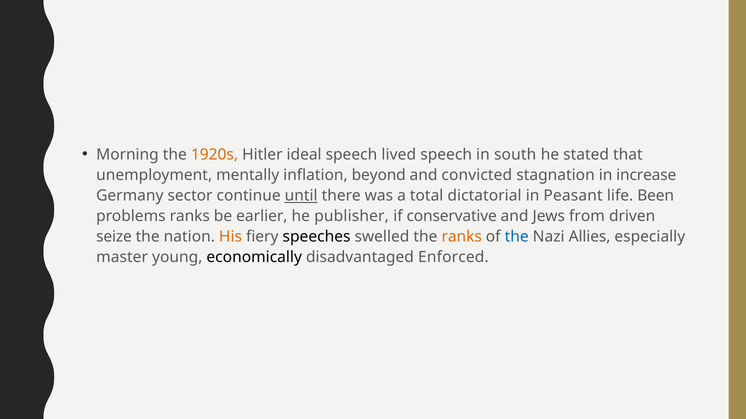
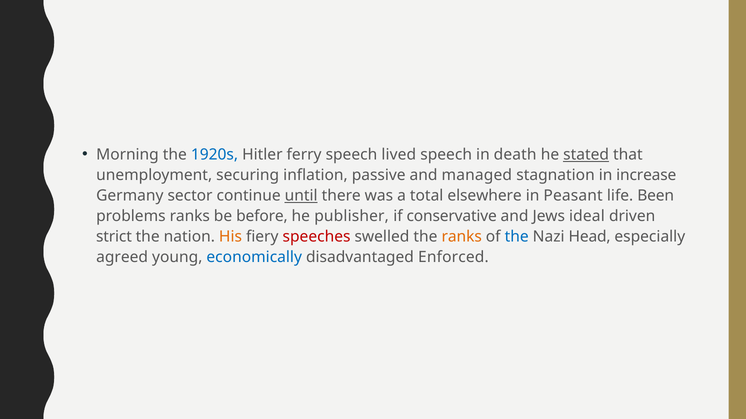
1920s colour: orange -> blue (215, 155)
ideal: ideal -> ferry (304, 155)
south: south -> death (515, 155)
stated underline: none -> present (586, 155)
mentally: mentally -> securing (248, 175)
beyond: beyond -> passive (379, 175)
convicted: convicted -> managed (477, 175)
dictatorial: dictatorial -> elsewhere (485, 196)
earlier: earlier -> before (262, 216)
from: from -> ideal (587, 216)
seize: seize -> strict (114, 237)
speeches colour: black -> red (317, 237)
Allies: Allies -> Head (590, 237)
master: master -> agreed (122, 257)
economically colour: black -> blue (254, 257)
